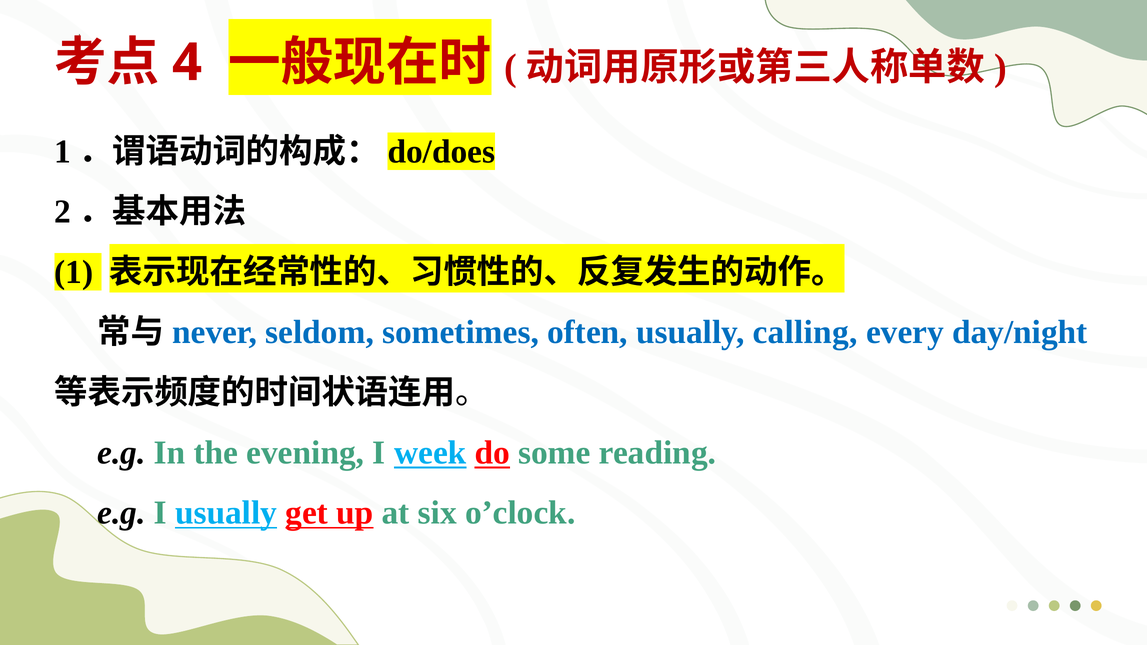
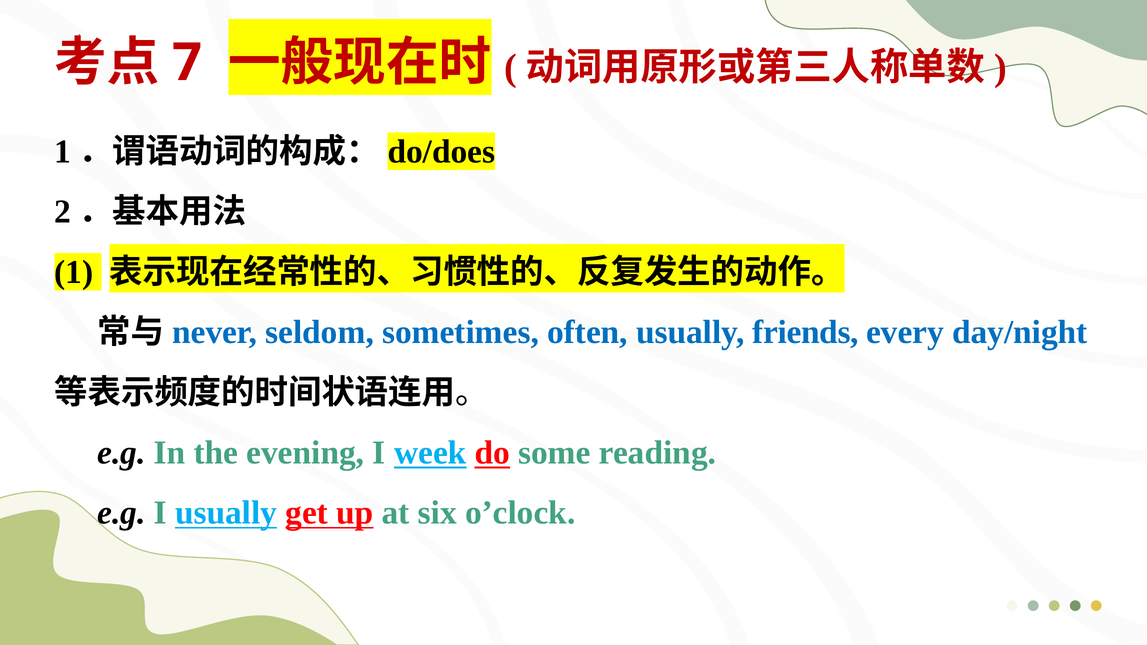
4: 4 -> 7 (187, 63)
calling: calling -> friends (805, 332)
